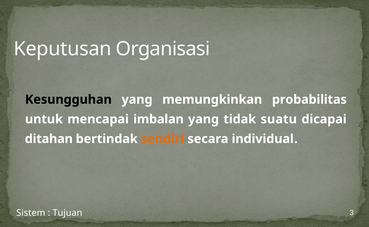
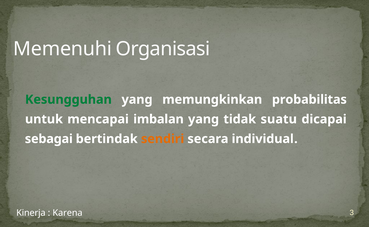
Keputusan: Keputusan -> Memenuhi (63, 49)
Kesungguhan colour: black -> green (68, 100)
ditahan: ditahan -> sebagai (49, 139)
Sistem: Sistem -> Kinerja (31, 213)
Tujuan: Tujuan -> Karena (68, 213)
